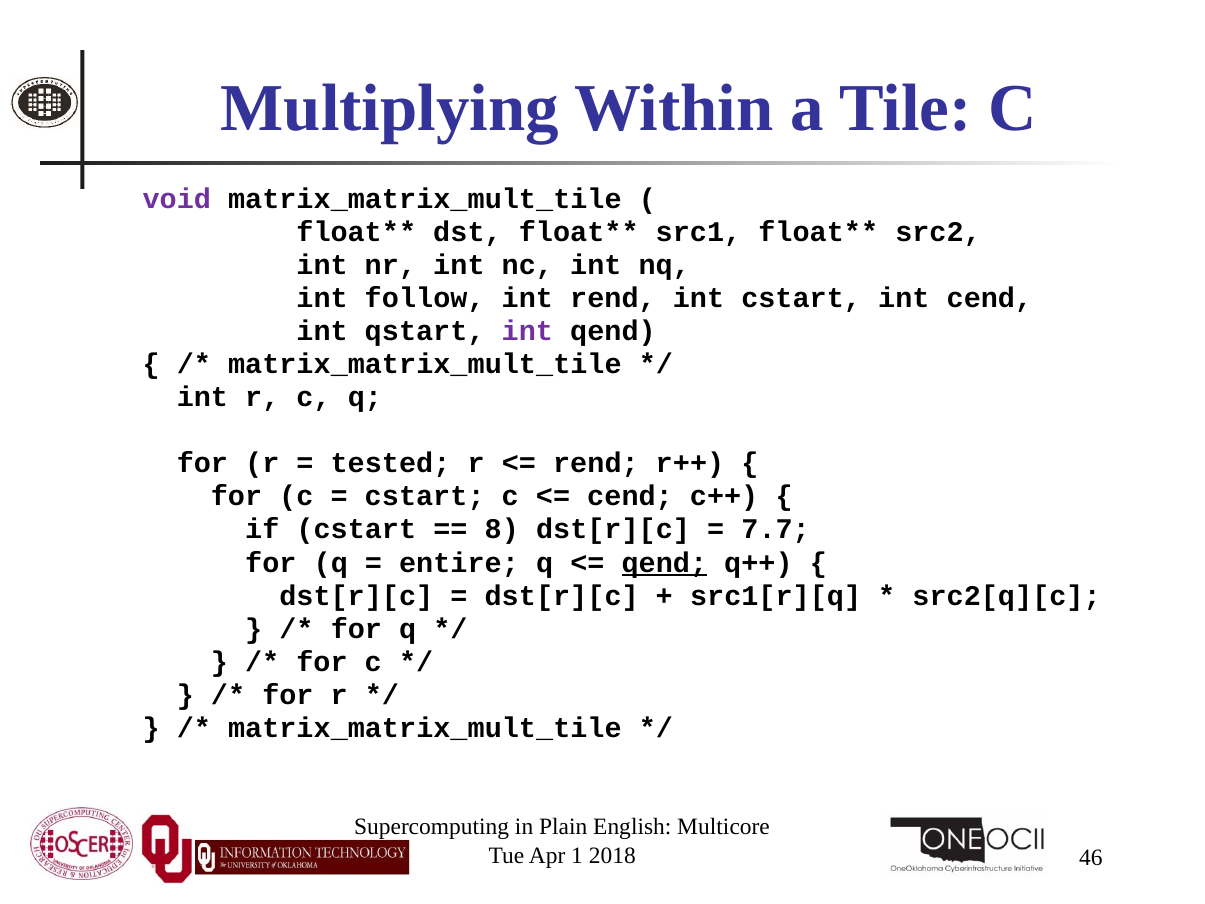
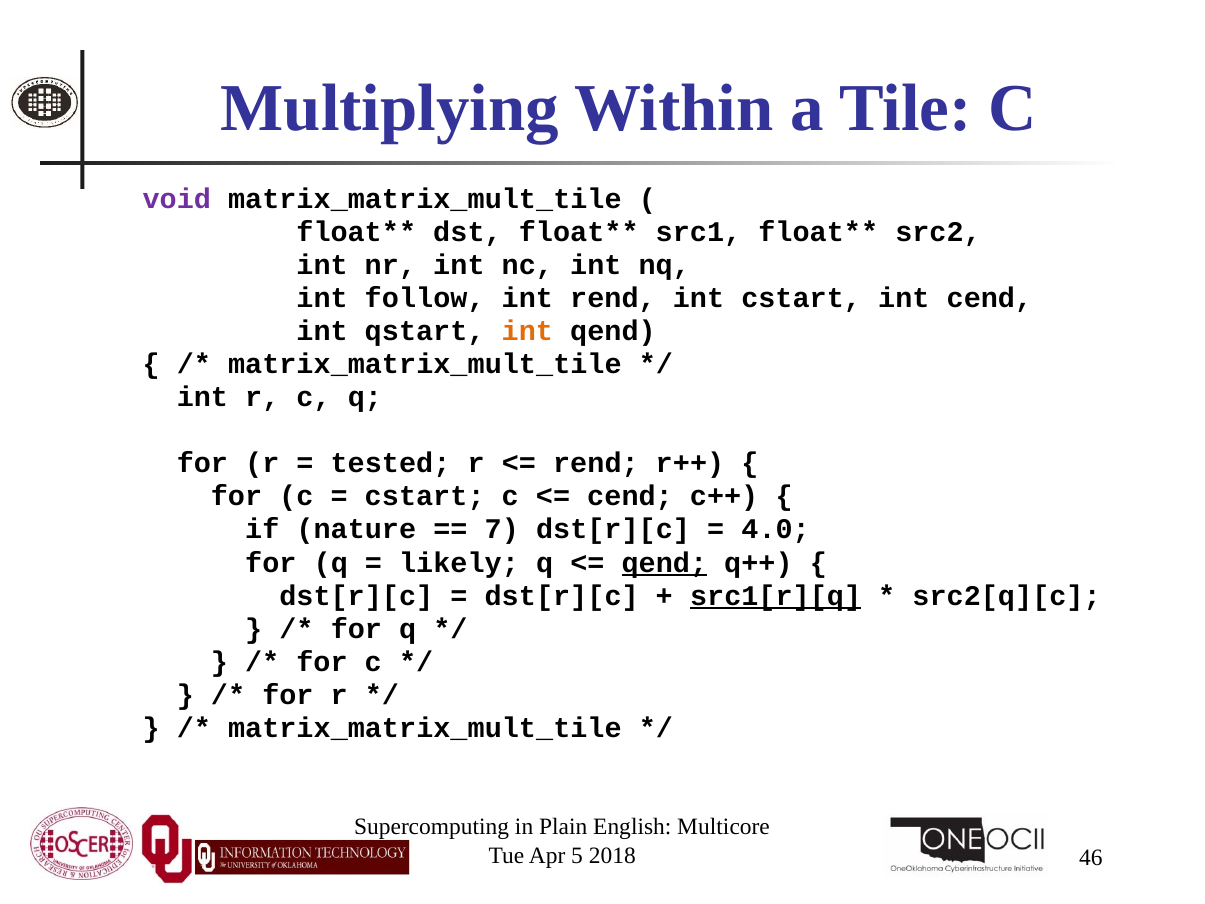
int colour: purple -> orange (527, 331)
if cstart: cstart -> nature (356, 529)
8: 8 -> 7 (502, 529)
7.7: 7.7 -> 4.0 (776, 529)
entire: entire -> likely (459, 562)
src1[r][q underline: none -> present (776, 595)
1: 1 -> 5 (577, 855)
